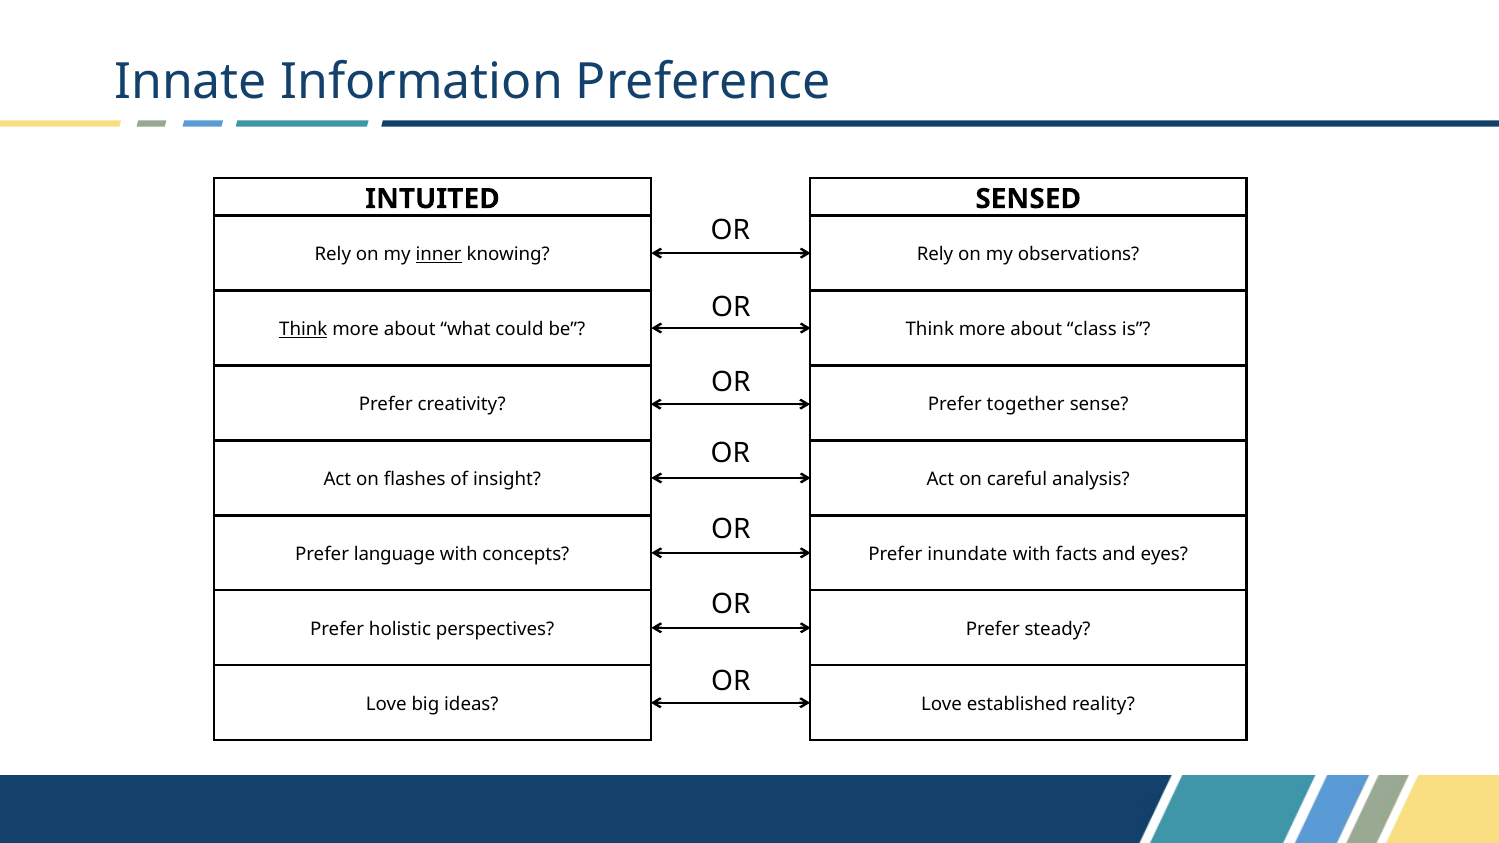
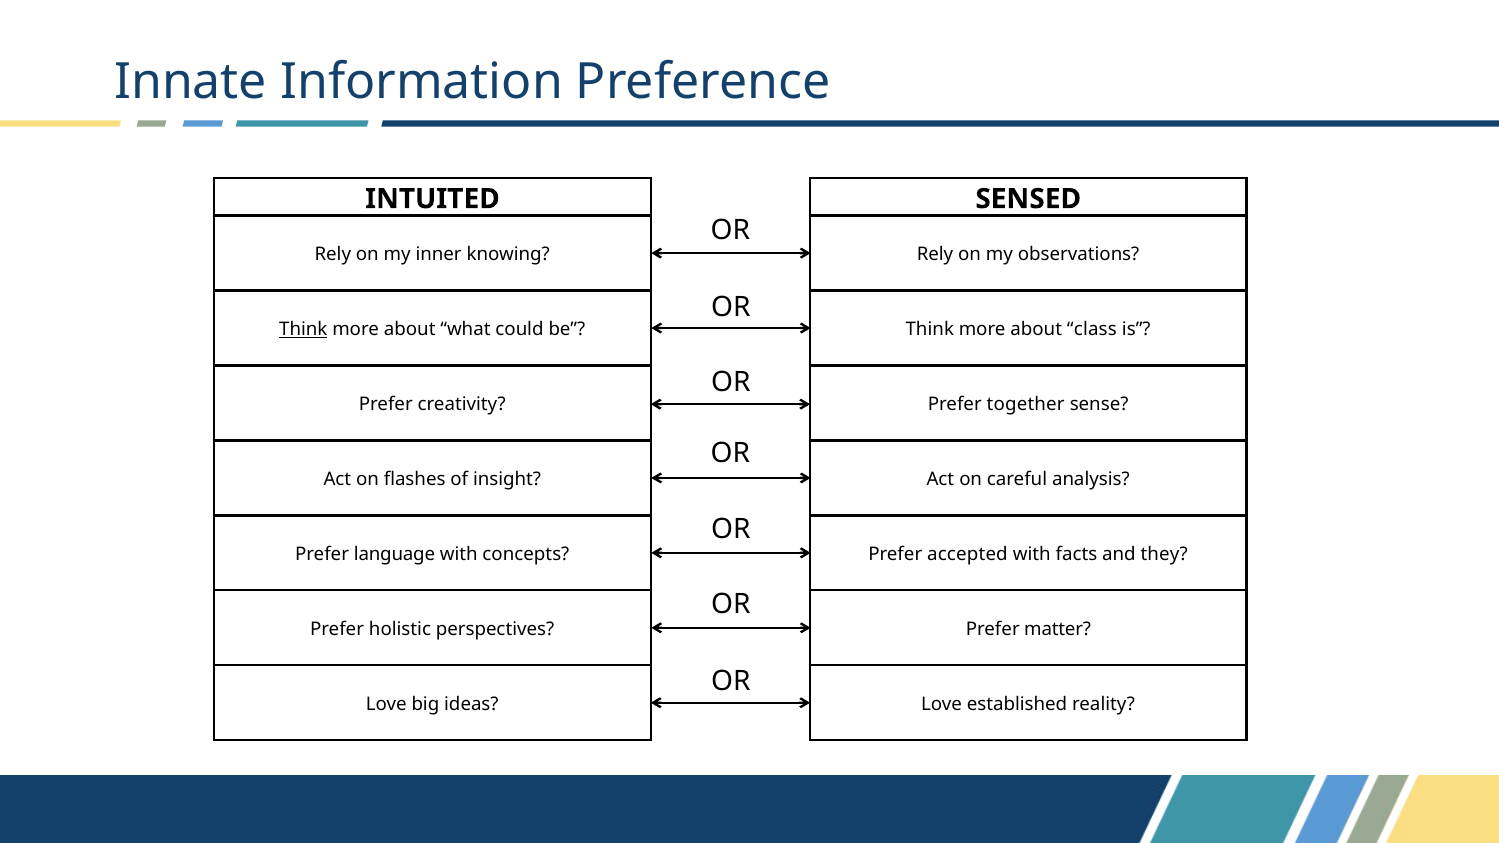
inner underline: present -> none (439, 254)
inundate: inundate -> accepted (967, 554)
eyes: eyes -> they (1164, 554)
steady: steady -> matter (1058, 629)
